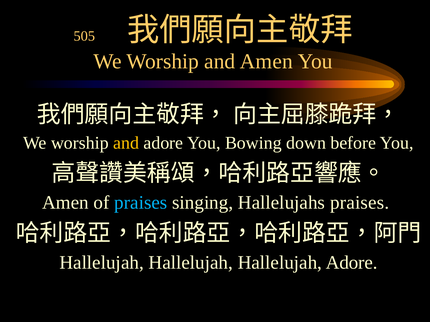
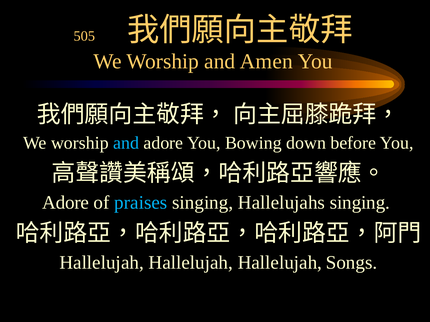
and colour: yellow -> light blue (126, 143)
Amen: Amen -> Adore (66, 203)
Hallelujahs praises: praises -> singing (360, 203)
Hallelujah Adore: Adore -> Songs (352, 263)
